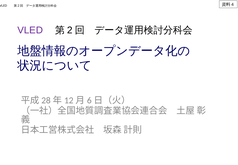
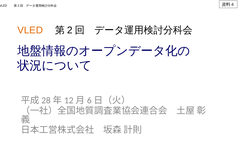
VLED colour: purple -> orange (30, 30)
